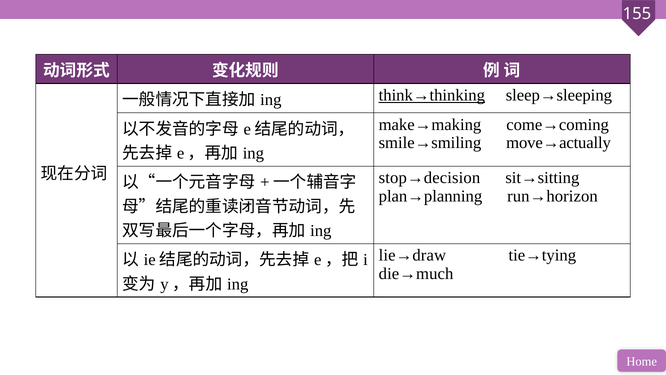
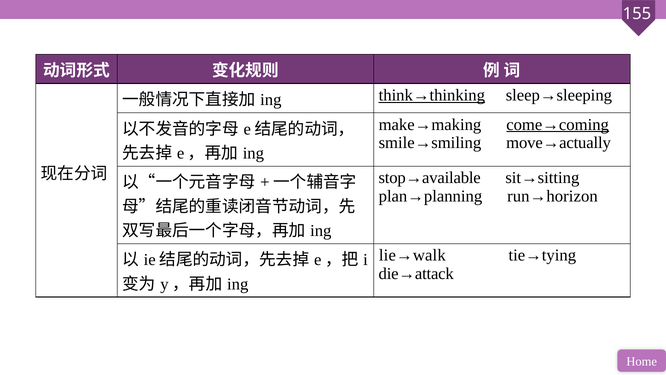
come→coming underline: none -> present (558, 124)
stop→decision: stop→decision -> stop→available (430, 178)
lie→draw: lie→draw -> lie→walk (412, 255)
die→much: die→much -> die→attack (416, 274)
